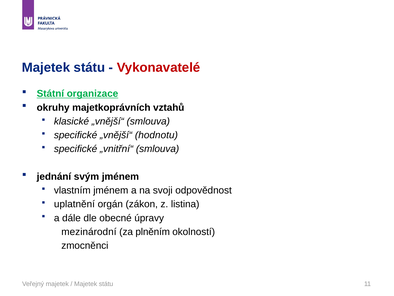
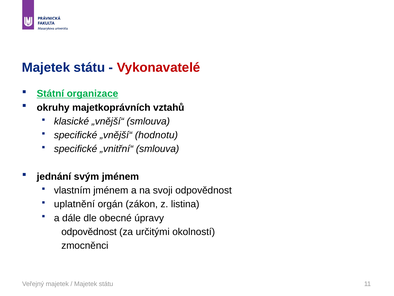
mezinárodní: mezinárodní -> odpovědnost (89, 231)
plněním: plněním -> určitými (153, 231)
